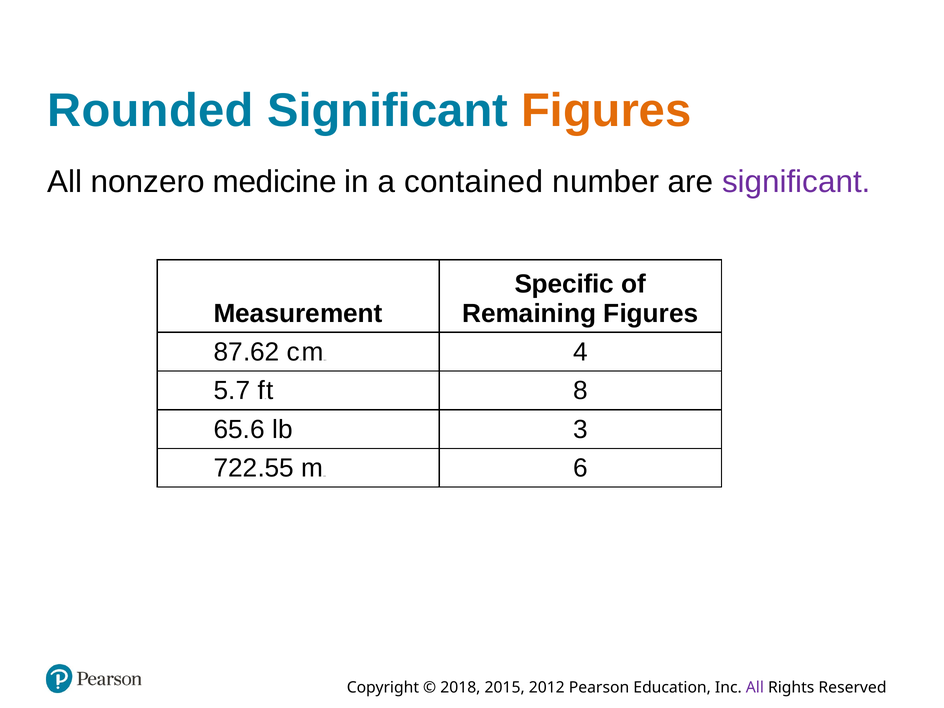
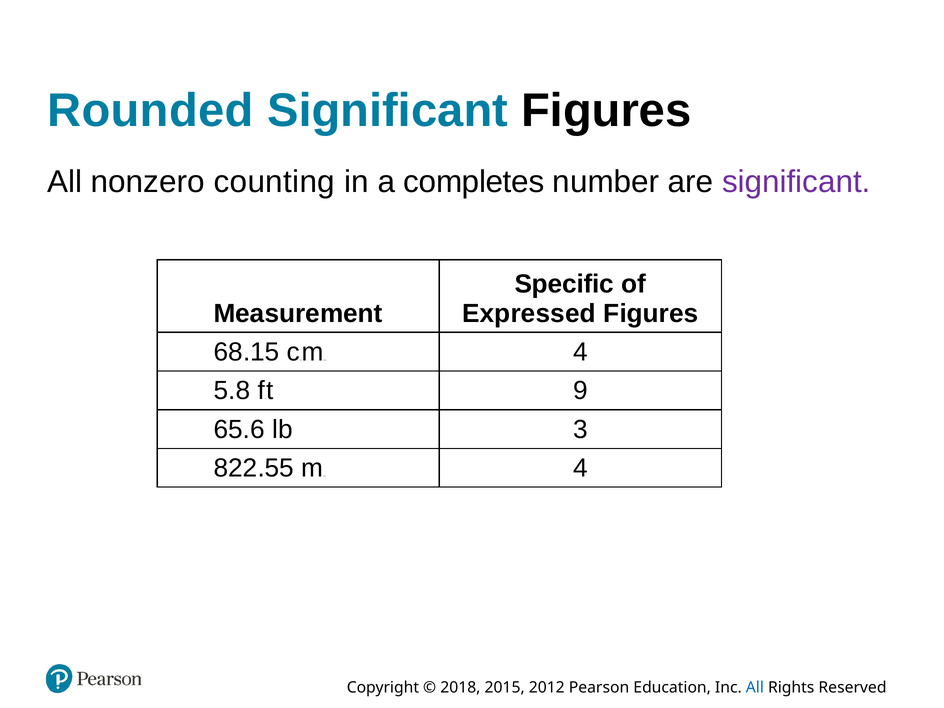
Figures colour: orange -> black (606, 110)
medicine: medicine -> counting (274, 182)
contained: contained -> completes (474, 182)
Remaining: Remaining -> Expressed (529, 313)
87.62: 87.62 -> 68.15 (247, 352)
5.7: 5.7 -> 5.8 (232, 391)
8: 8 -> 9 (580, 391)
722.55: 722.55 -> 822.55 (254, 468)
6: 6 -> 4 (580, 468)
All colour: purple -> blue (755, 687)
